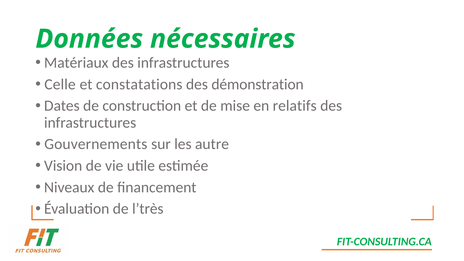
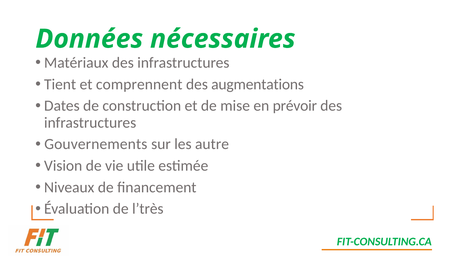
Celle: Celle -> Tient (60, 84)
constatations: constatations -> comprennent (139, 84)
démonstration: démonstration -> augmentations (258, 84)
relatifs: relatifs -> prévoir (295, 106)
